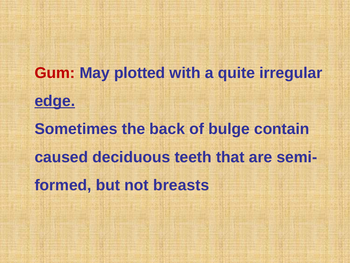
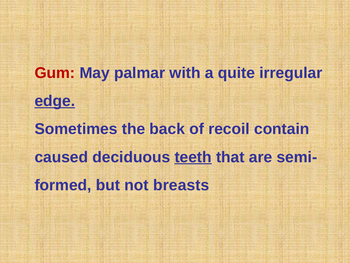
plotted: plotted -> palmar (140, 73)
bulge: bulge -> recoil (229, 129)
teeth underline: none -> present (193, 157)
